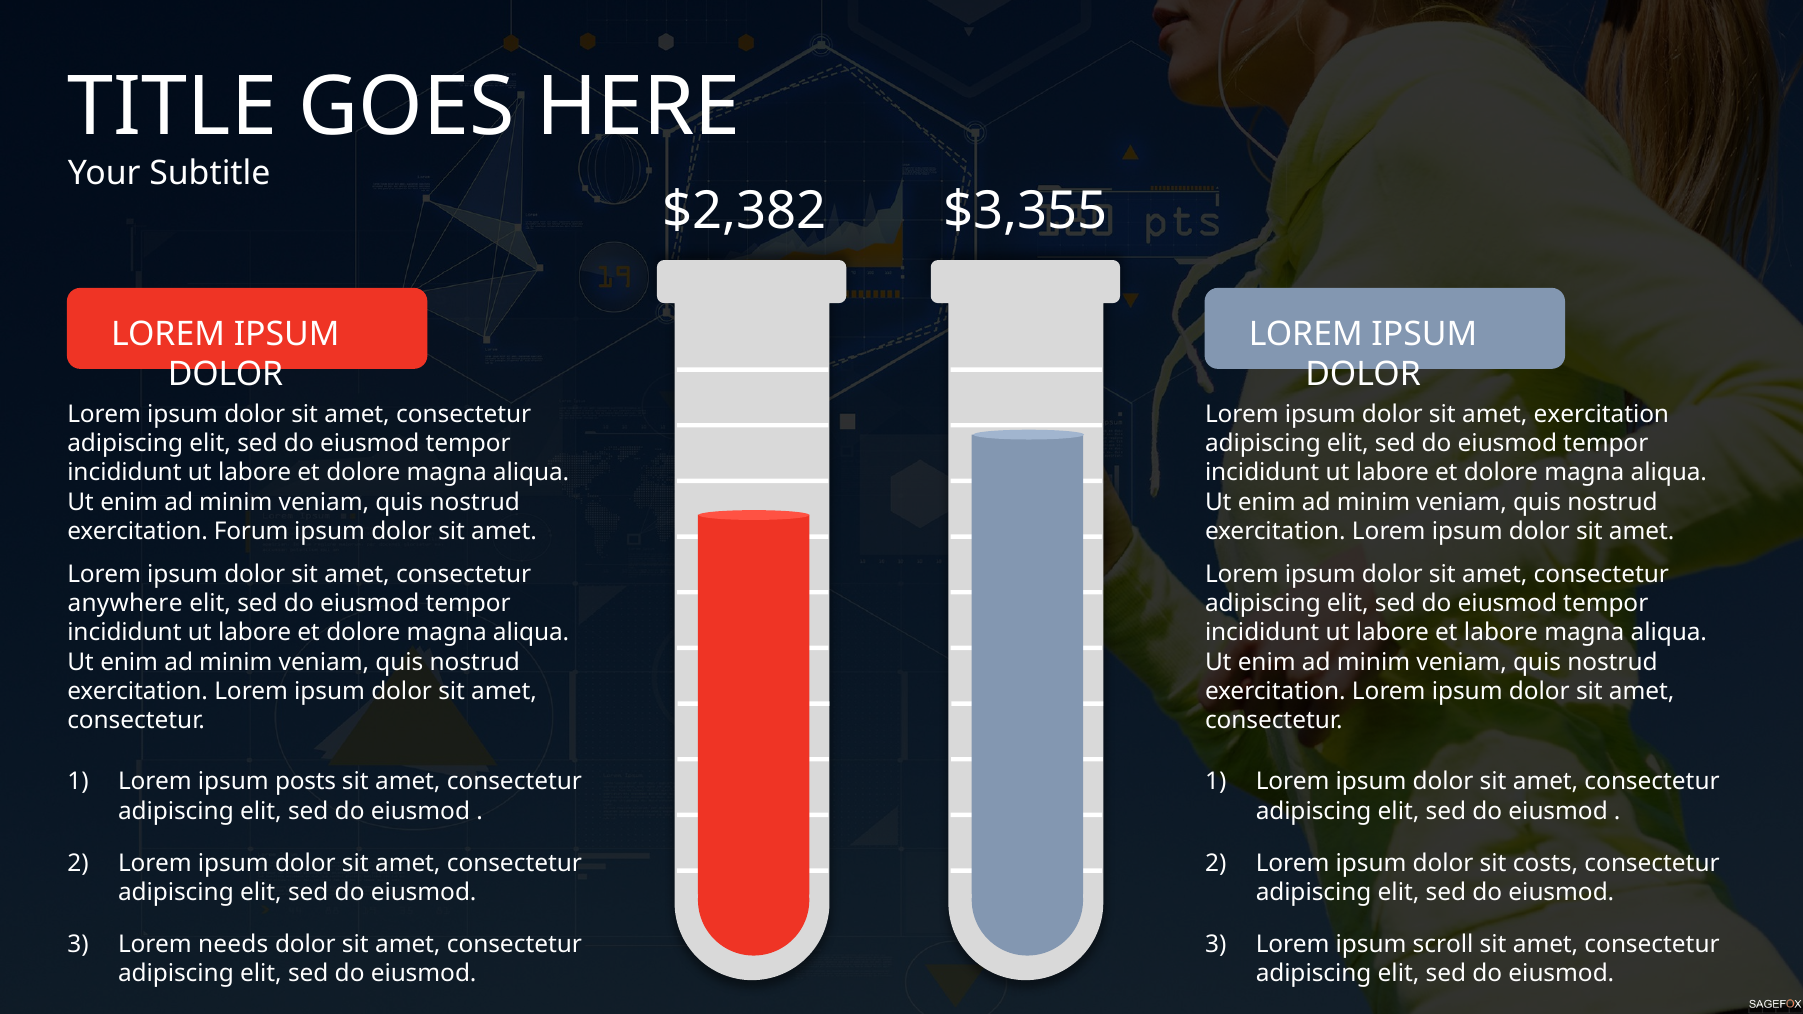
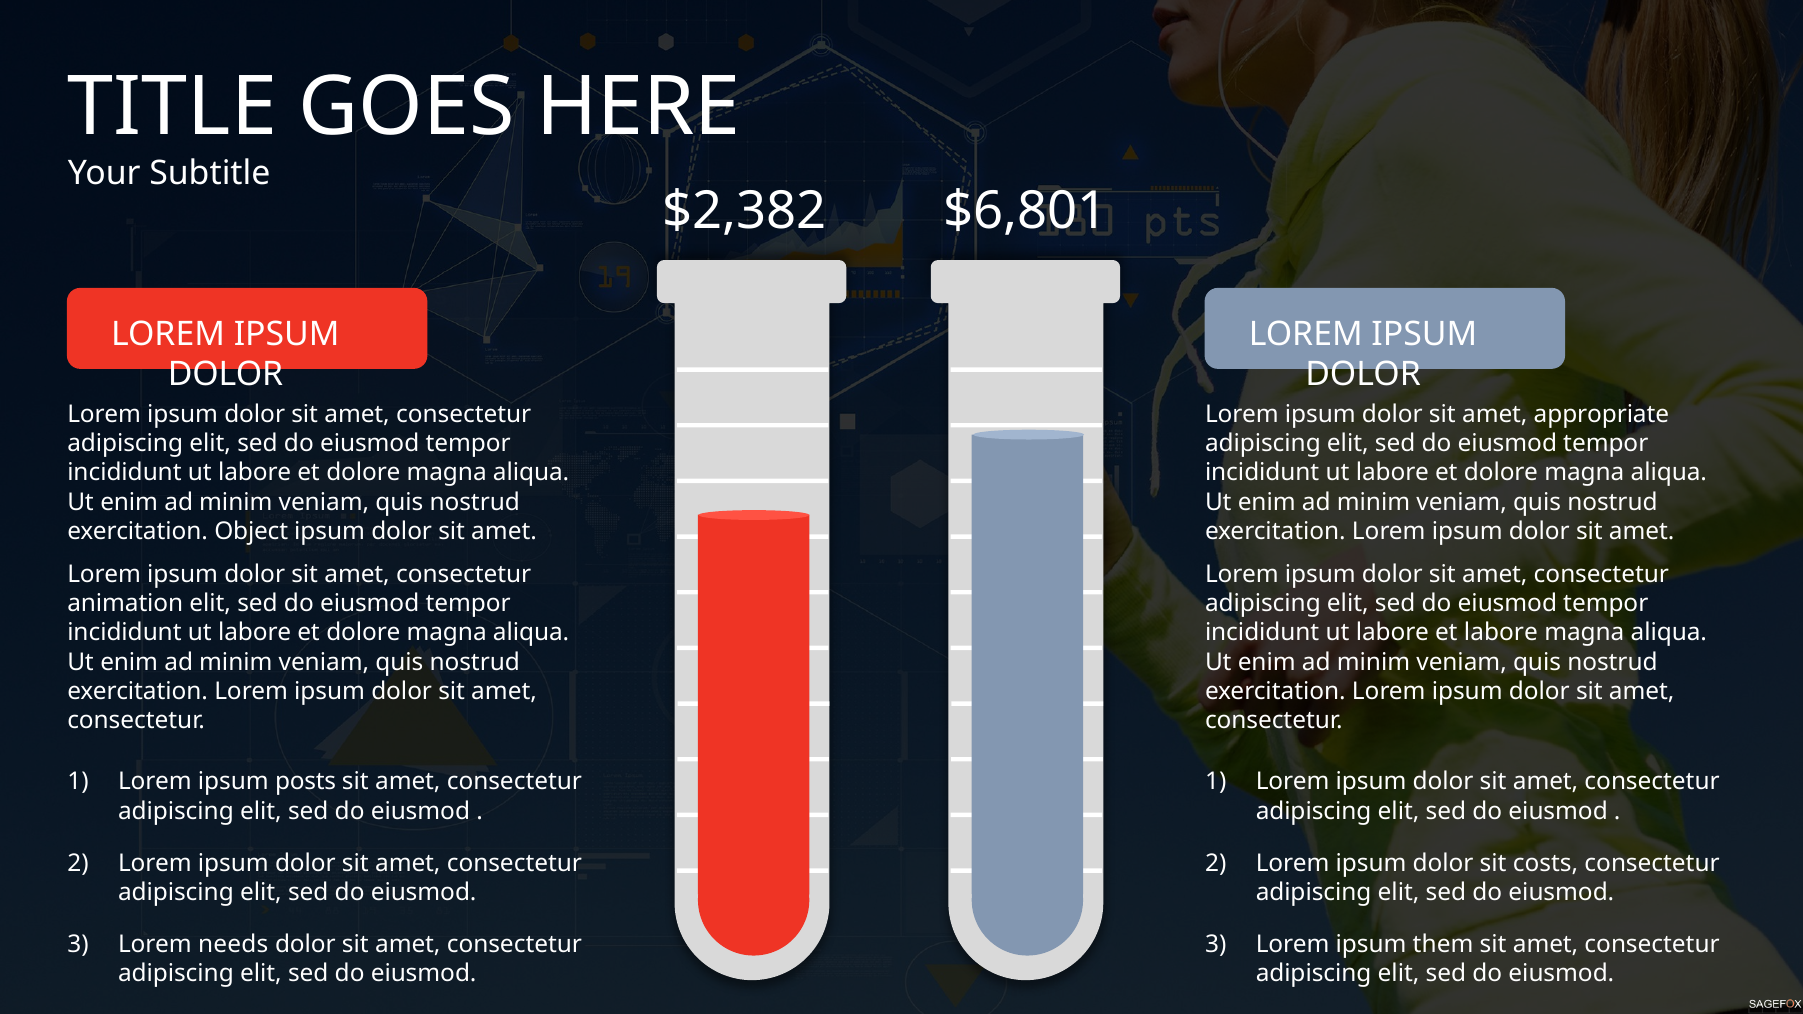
$3,355: $3,355 -> $6,801 (1025, 211)
amet exercitation: exercitation -> appropriate (1601, 414)
Forum: Forum -> Object (251, 531)
anywhere: anywhere -> animation (125, 604)
scroll: scroll -> them (1443, 944)
